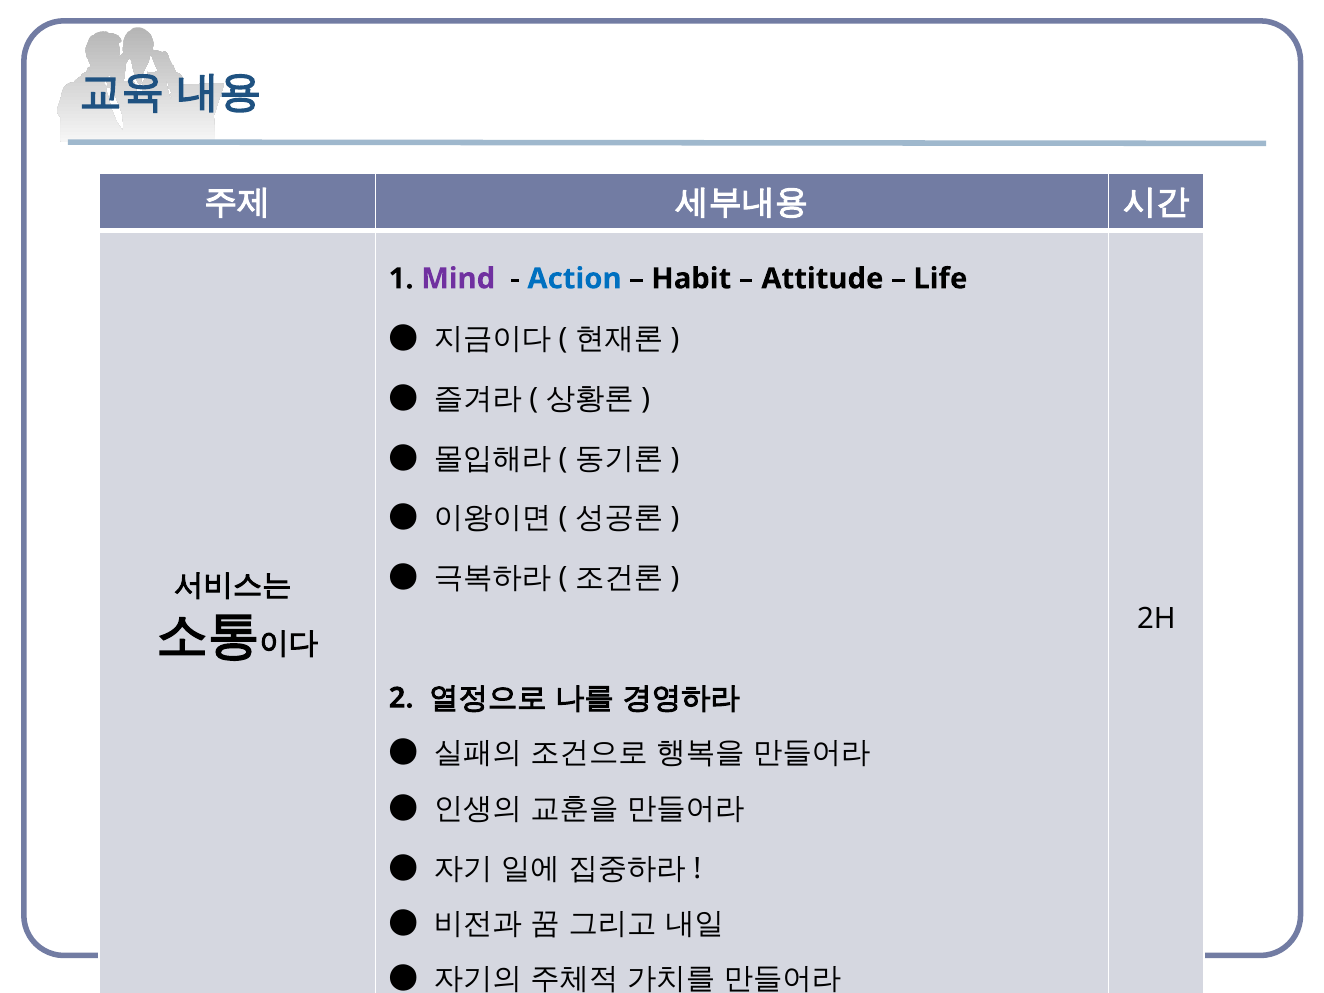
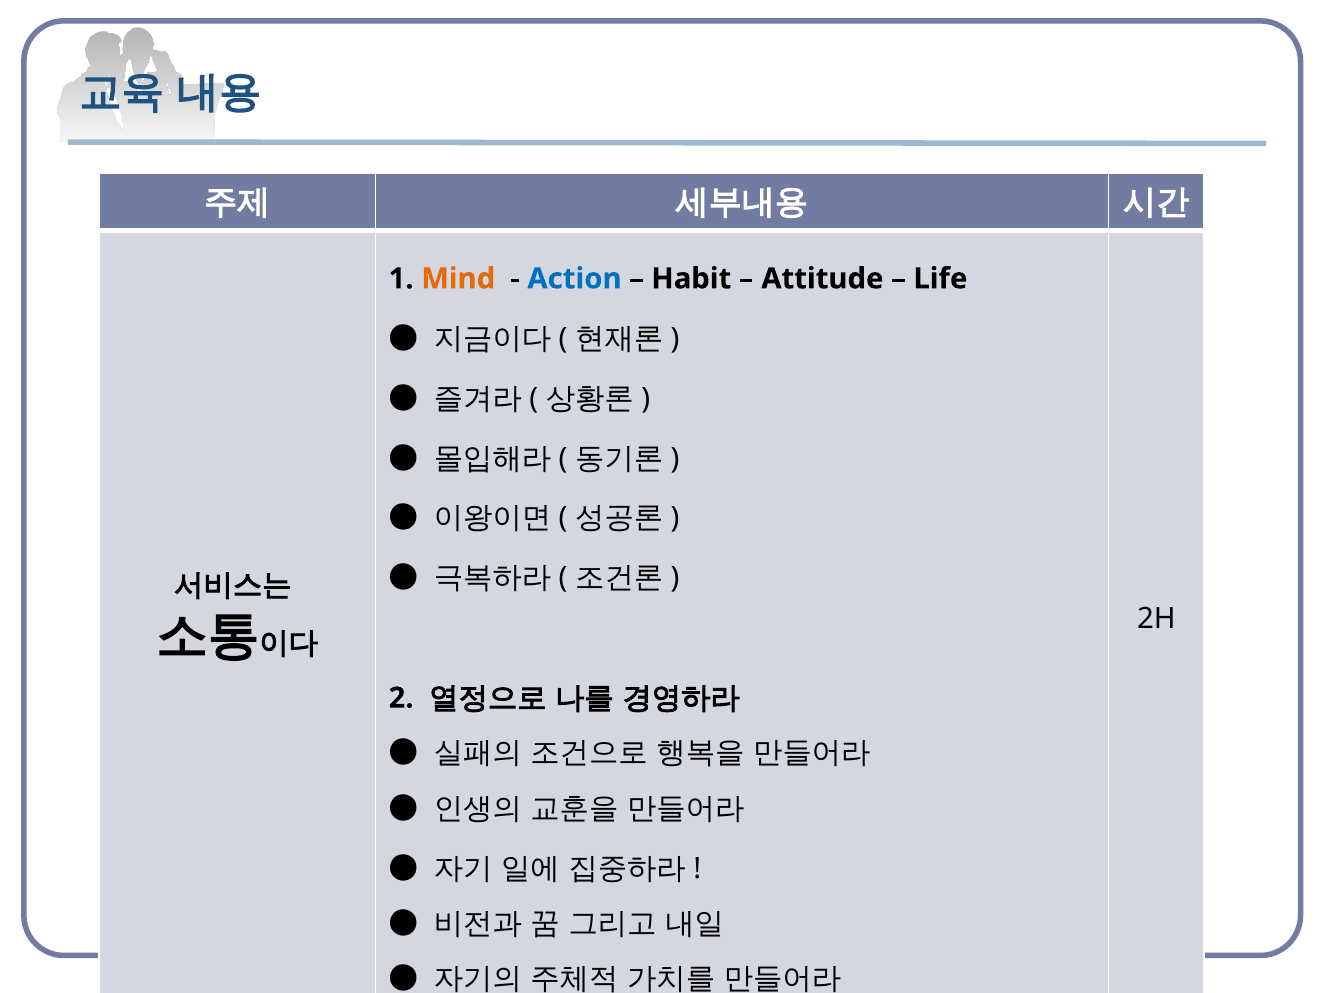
Mind colour: purple -> orange (458, 279)
